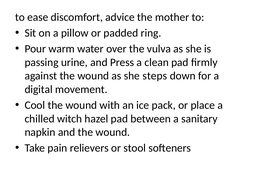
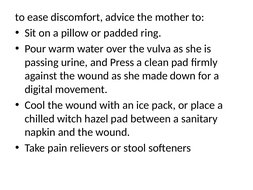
steps: steps -> made (155, 76)
